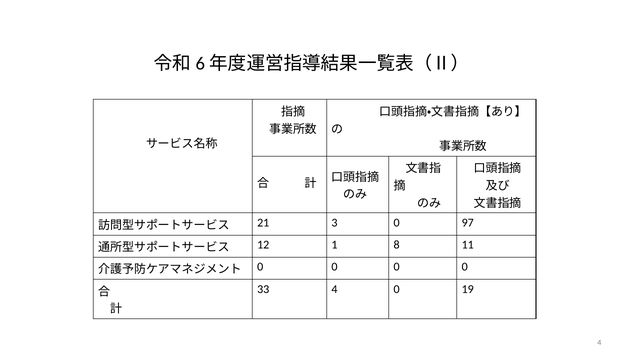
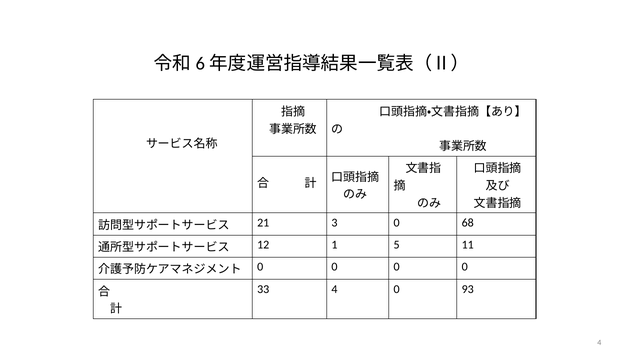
97: 97 -> 68 (468, 223)
8: 8 -> 5 (397, 245)
19: 19 -> 93 (468, 289)
